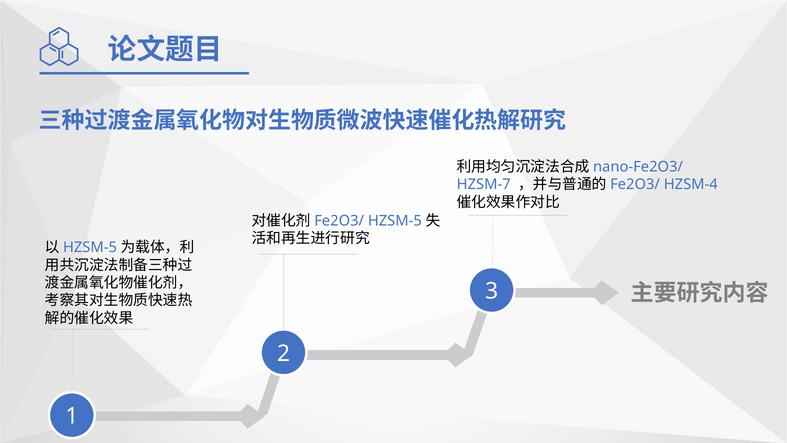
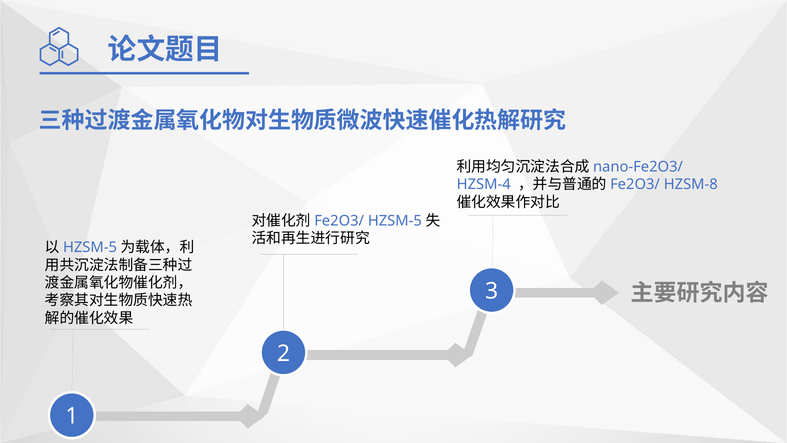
HZSM-7: HZSM-7 -> HZSM-4 (484, 184)
HZSM-4: HZSM-4 -> HZSM-8 (691, 184)
